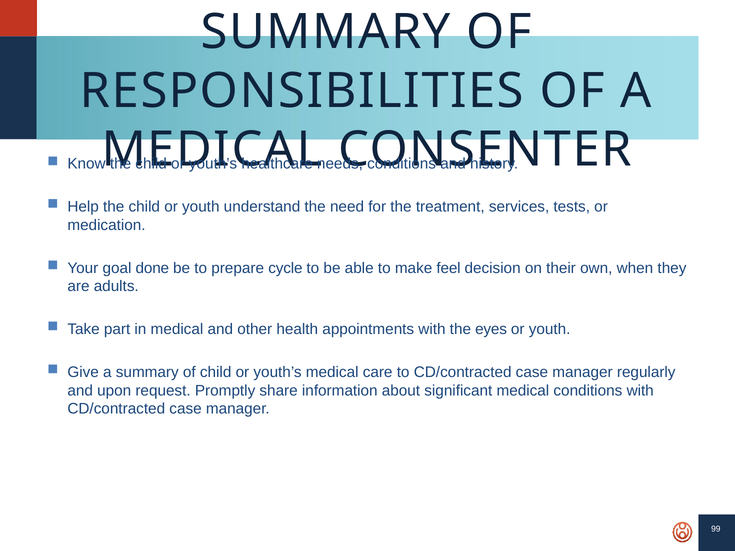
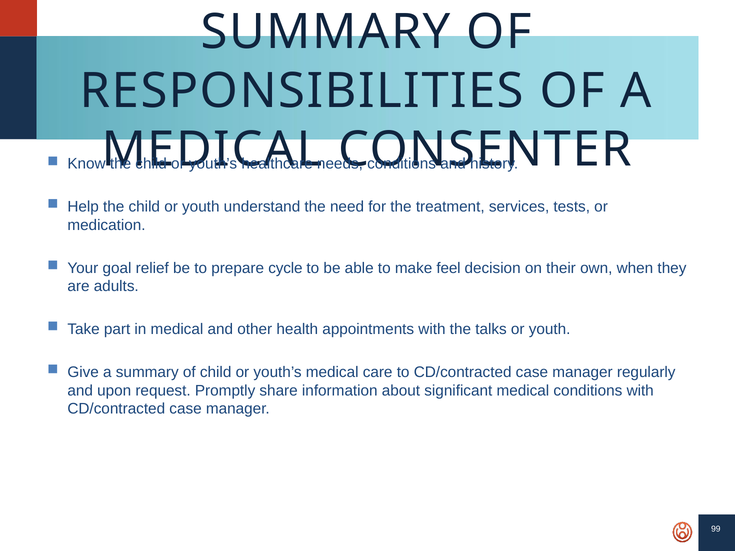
done: done -> relief (152, 268)
eyes: eyes -> talks (491, 329)
